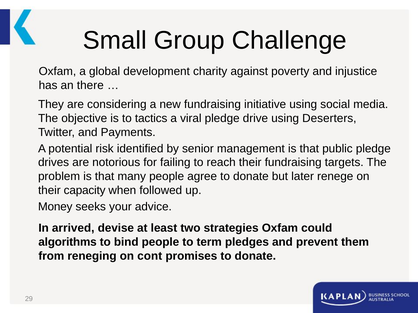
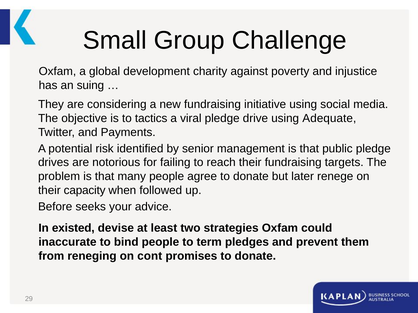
there: there -> suing (90, 85)
Deserters: Deserters -> Adequate (329, 119)
Money: Money -> Before (55, 207)
arrived: arrived -> existed (73, 229)
algorithms: algorithms -> inaccurate (67, 242)
